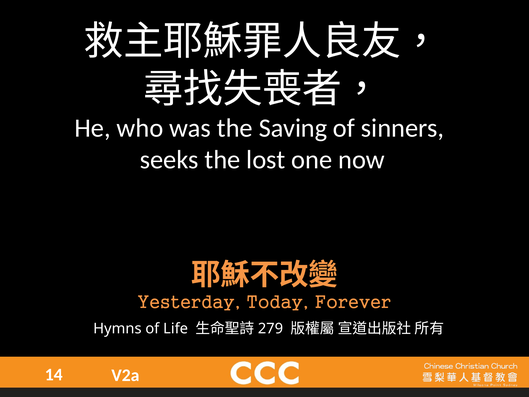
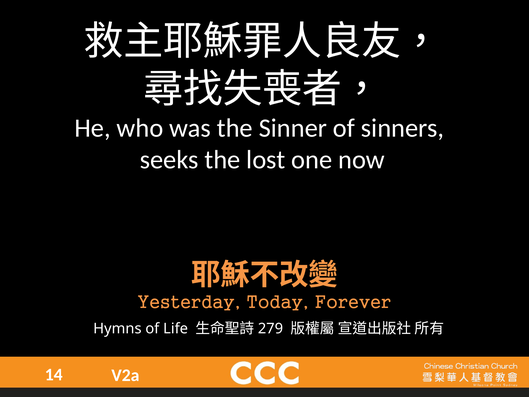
Saving: Saving -> Sinner (293, 128)
